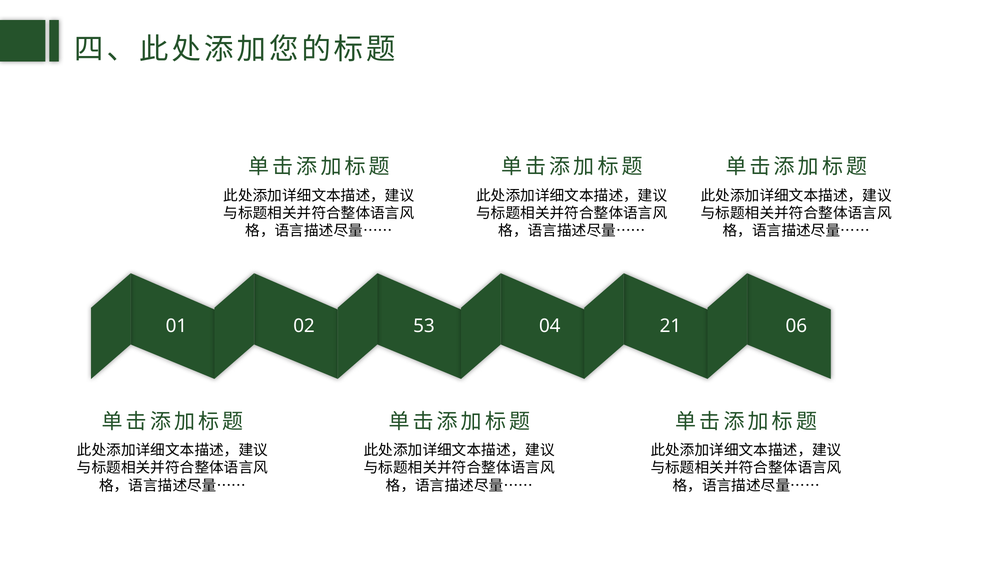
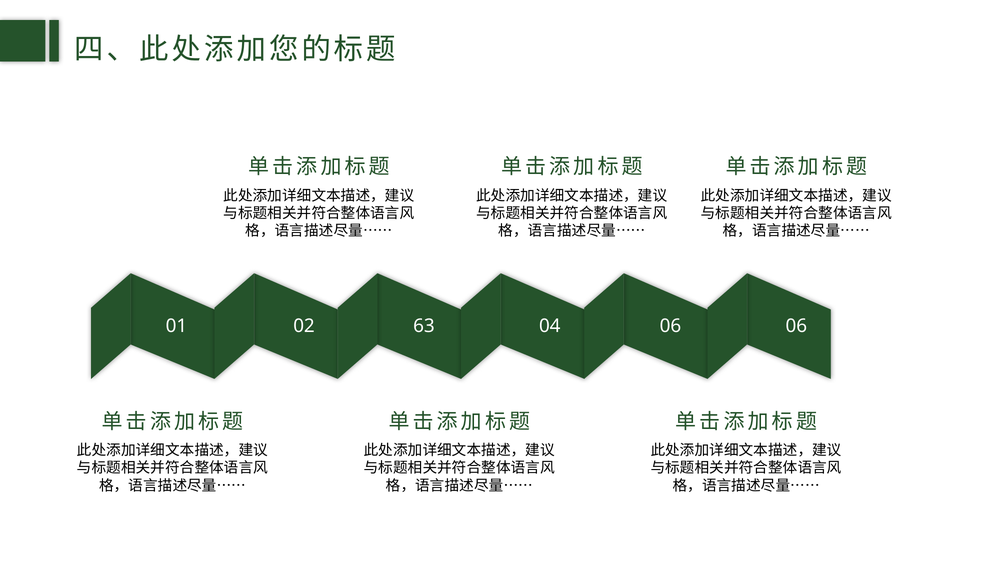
53: 53 -> 63 (424, 326)
04 21: 21 -> 06 (671, 326)
